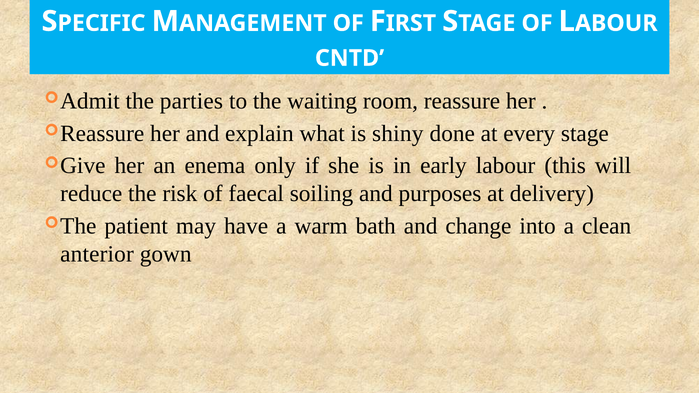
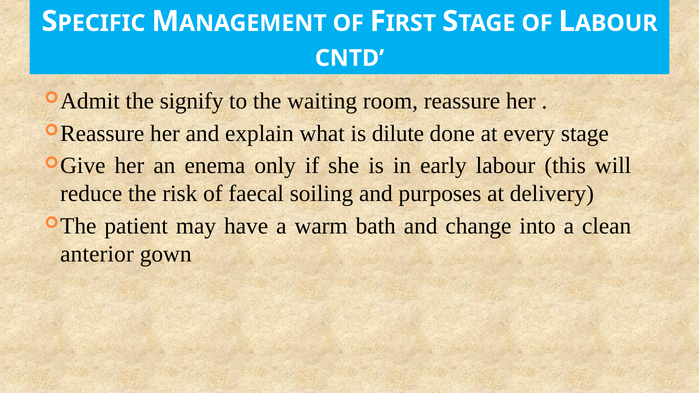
parties: parties -> signify (192, 101)
shiny: shiny -> dilute (398, 134)
